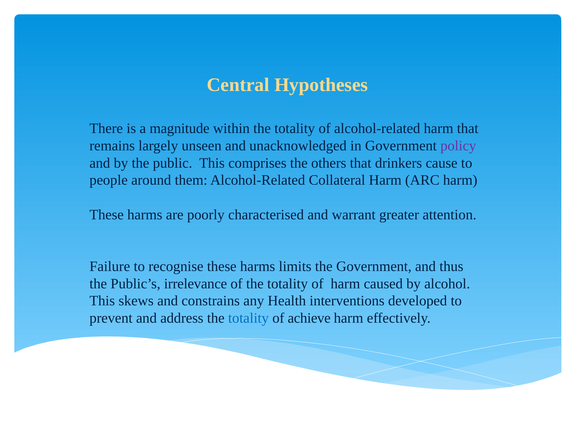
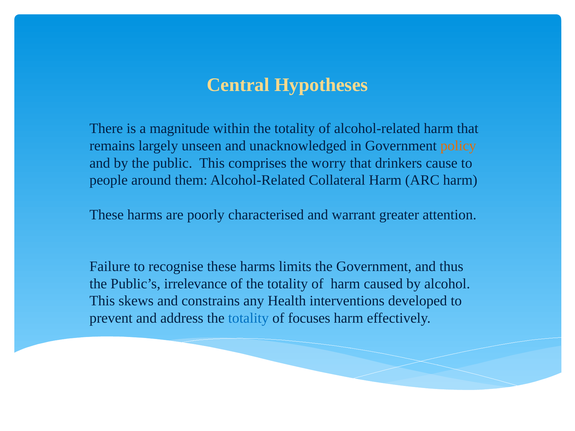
policy colour: purple -> orange (458, 146)
others: others -> worry (329, 163)
achieve: achieve -> focuses (309, 318)
